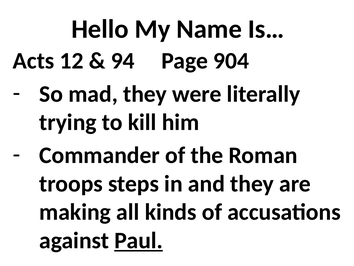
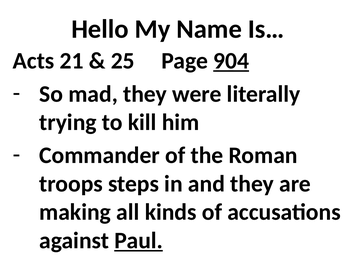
12: 12 -> 21 (72, 61)
94: 94 -> 25 (123, 61)
904 underline: none -> present (231, 61)
